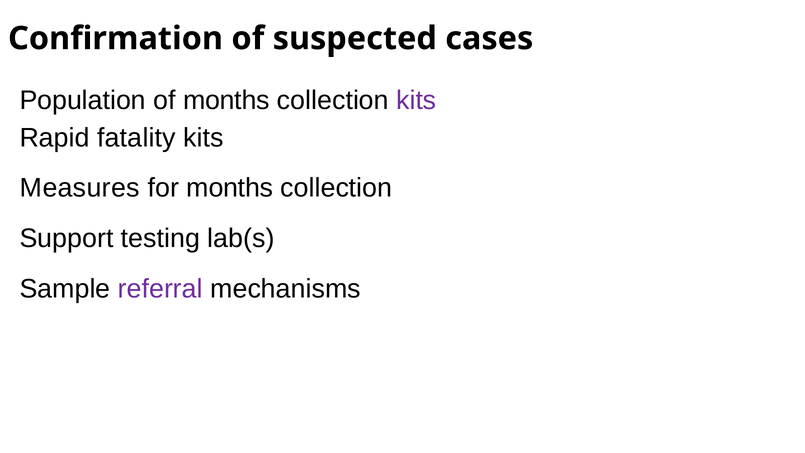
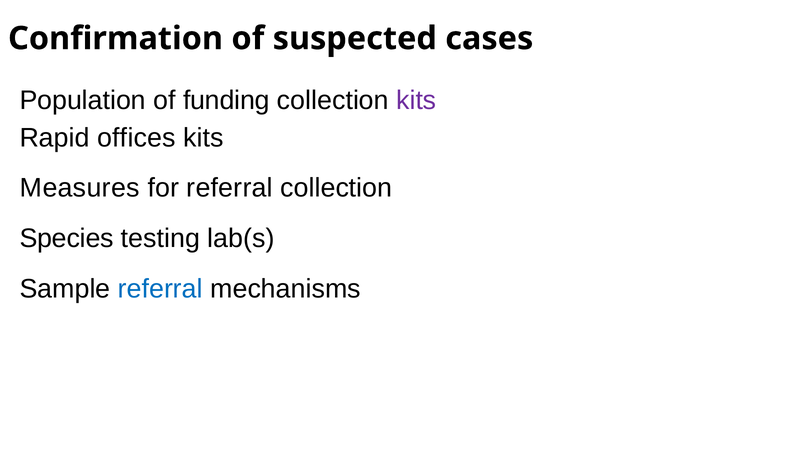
of months: months -> funding (226, 101)
fatality: fatality -> offices (136, 138)
for months: months -> referral (230, 188)
Support: Support -> Species (67, 238)
referral colour: purple -> blue (160, 289)
